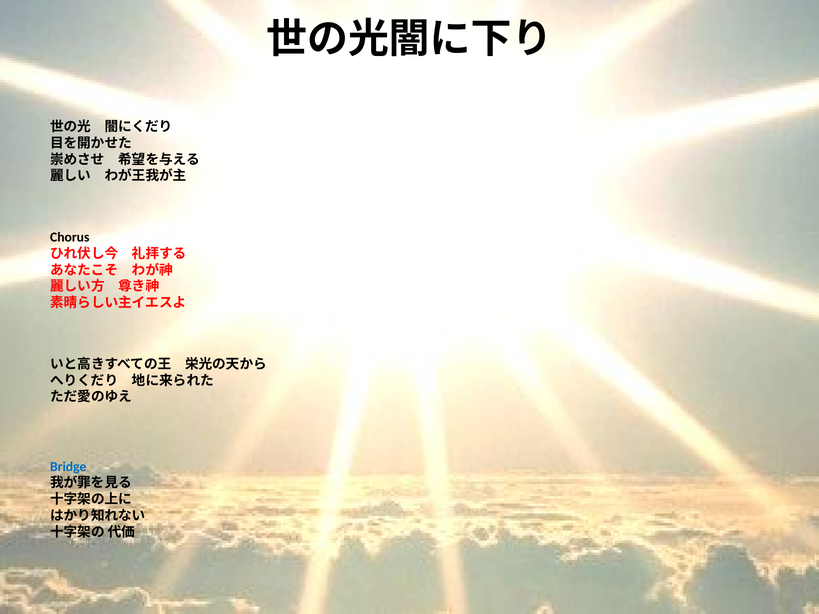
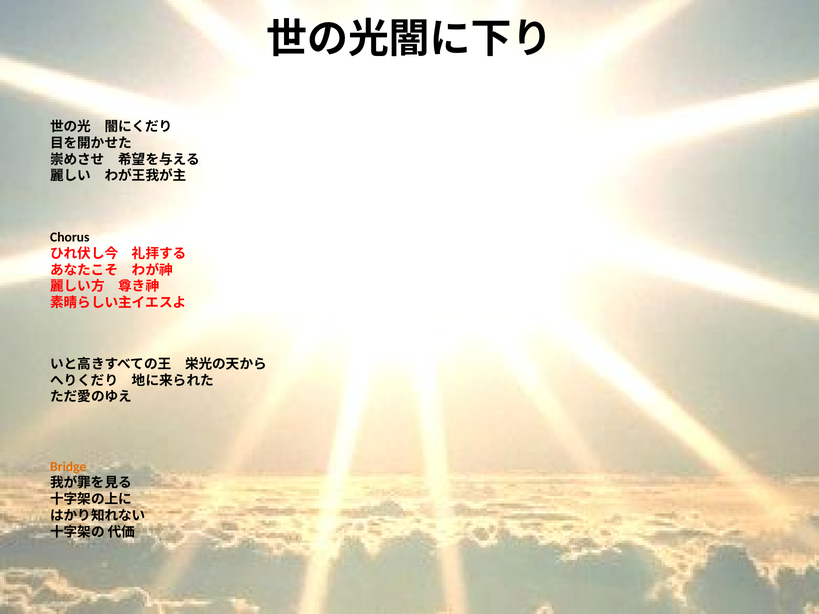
Bridge colour: blue -> orange (68, 467)
